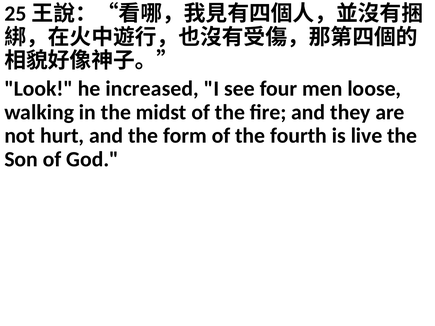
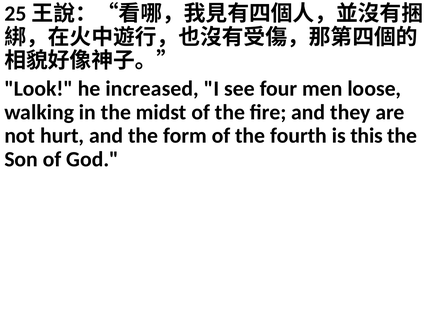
live: live -> this (367, 136)
